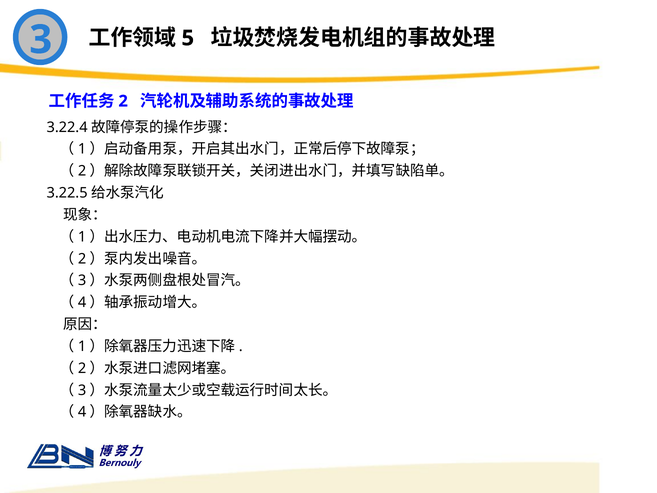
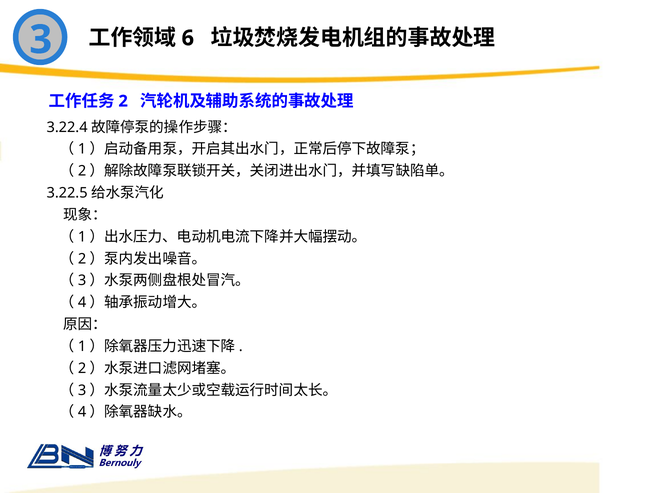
5: 5 -> 6 (188, 38)
